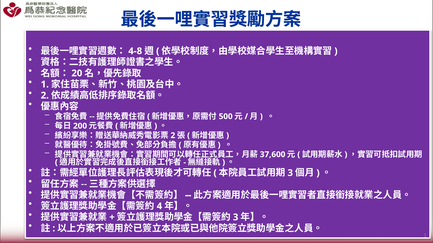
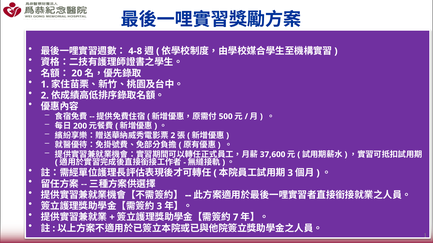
4: 4 -> 3 (159, 207)
3: 3 -> 7 (236, 218)
